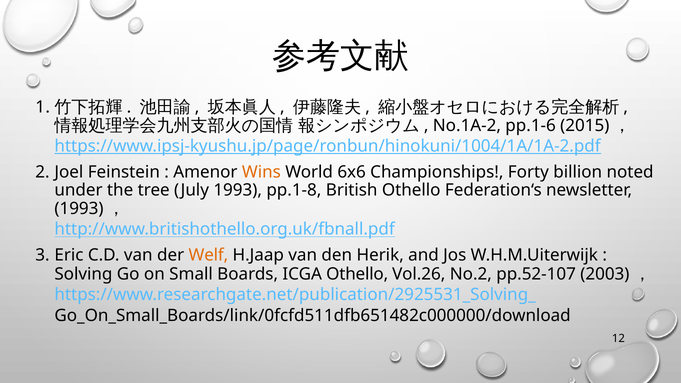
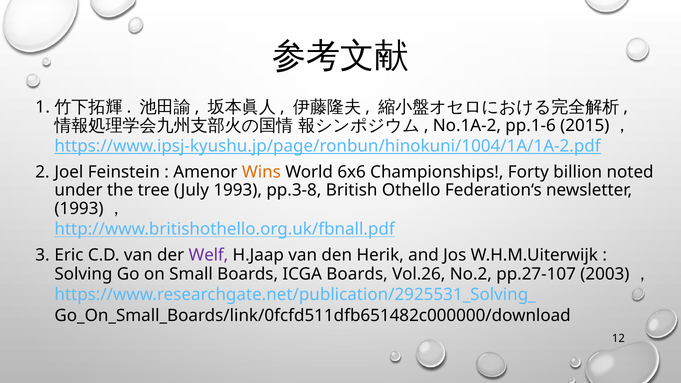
pp.1-8: pp.1-8 -> pp.3-8 (294, 190)
Welf colour: orange -> purple (208, 255)
ICGA Othello: Othello -> Boards (357, 274)
pp.52-107: pp.52-107 -> pp.27-107 (536, 274)
